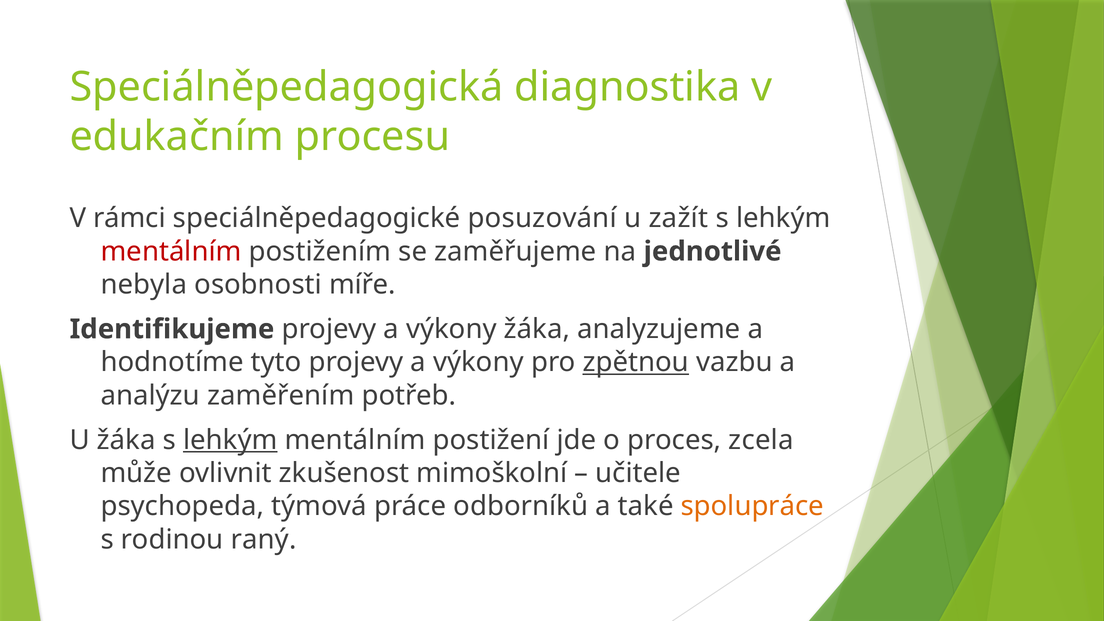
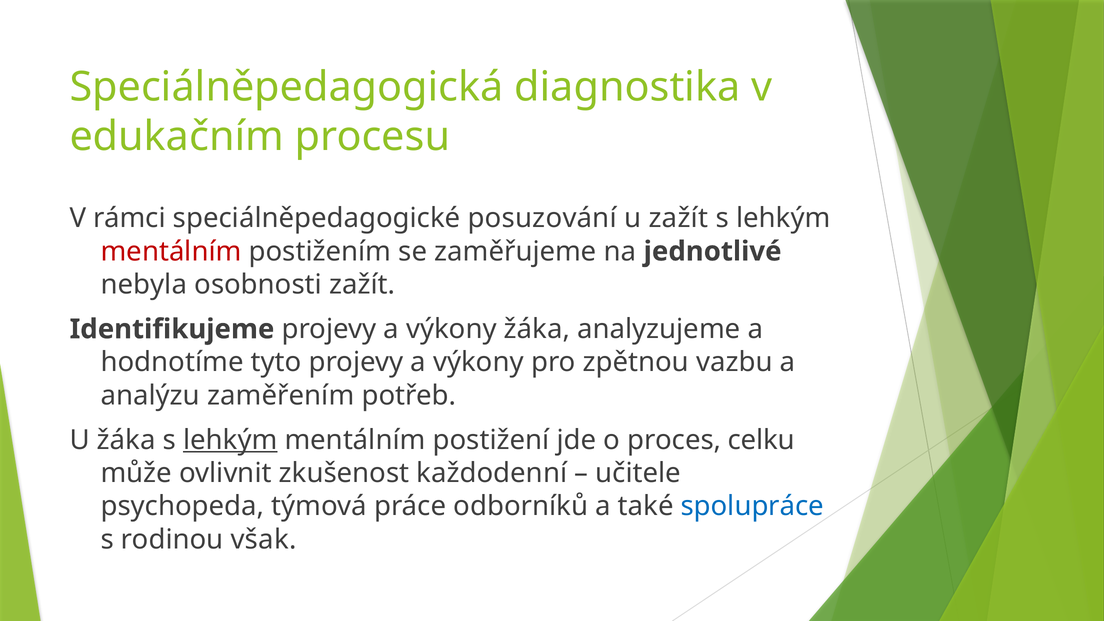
osobnosti míře: míře -> zažít (362, 285)
zpětnou underline: present -> none (636, 362)
zcela: zcela -> celku (761, 440)
mimoškolní: mimoškolní -> každodenní (492, 473)
spolupráce colour: orange -> blue (752, 506)
raný: raný -> však (264, 539)
